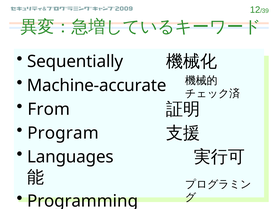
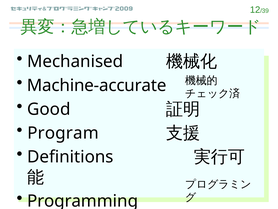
Sequentially: Sequentially -> Mechanised (75, 61)
From: From -> Good (49, 109)
Languages: Languages -> Definitions (70, 157)
